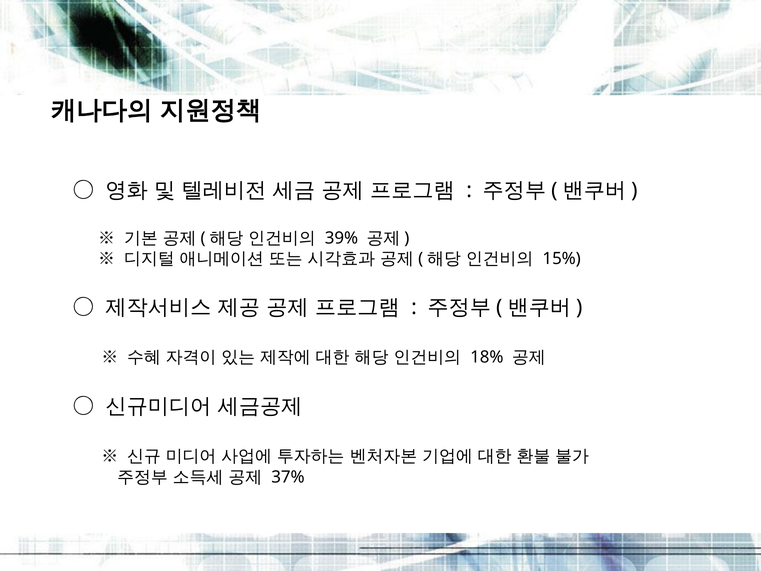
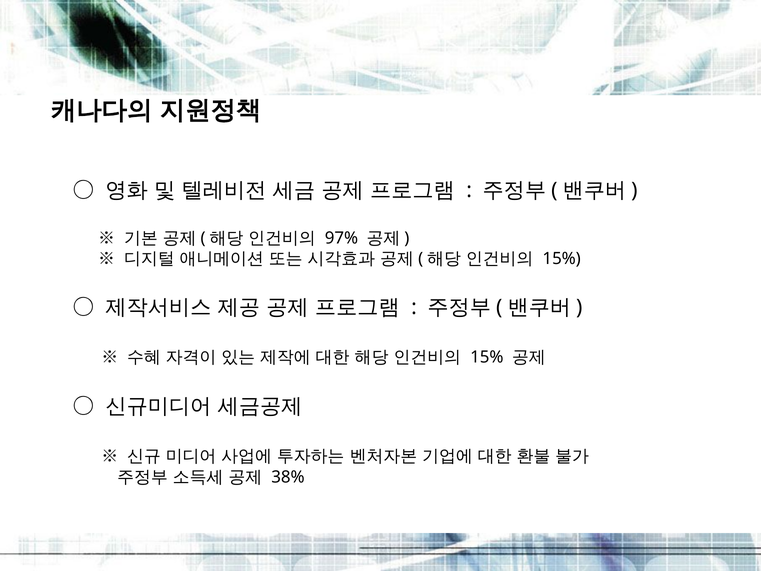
39%: 39% -> 97% (341, 238)
18%: 18% -> 15% (487, 357)
37%: 37% -> 38% (288, 477)
